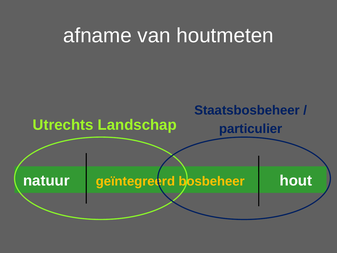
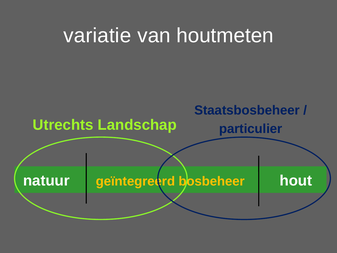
afname: afname -> variatie (97, 36)
